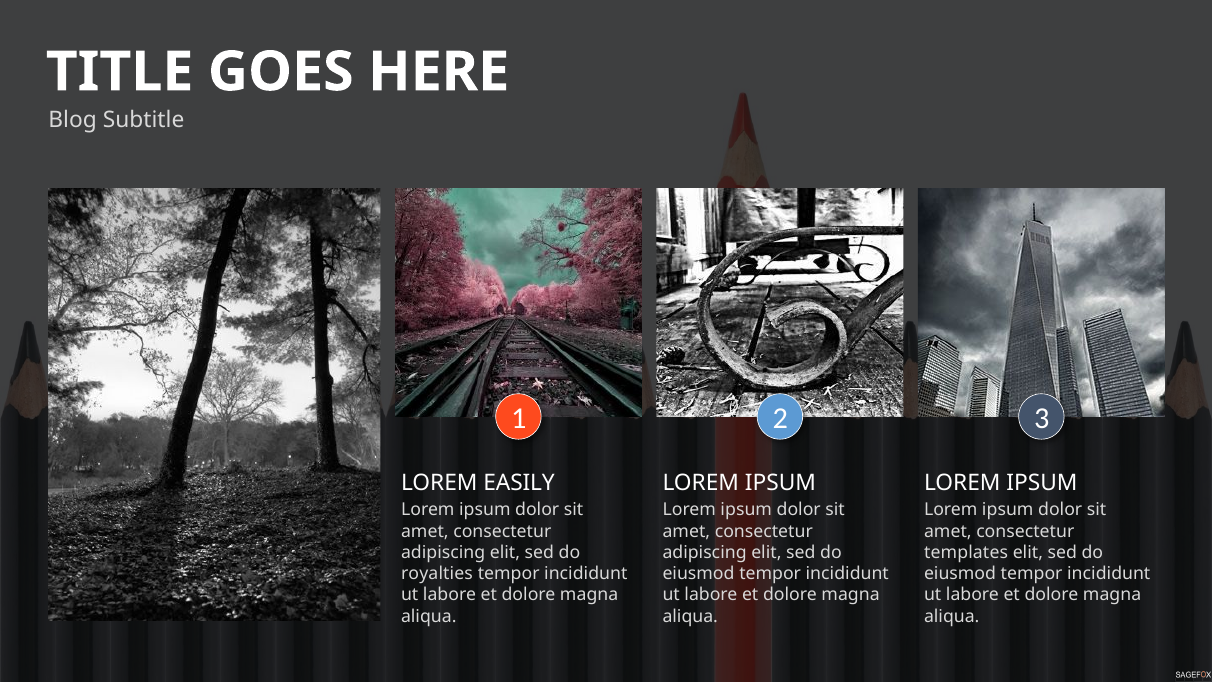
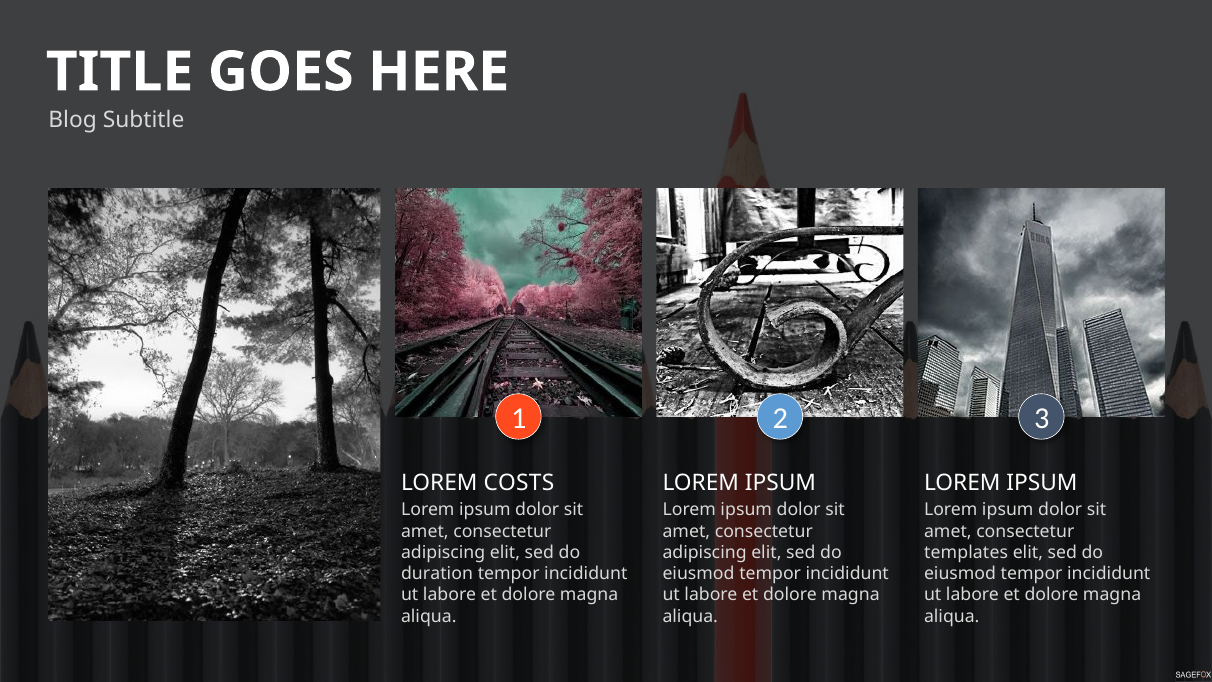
EASILY: EASILY -> COSTS (519, 482)
royalties: royalties -> duration (437, 574)
